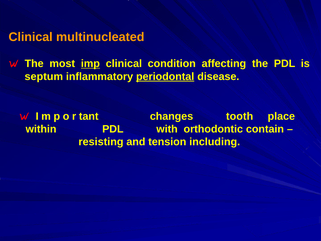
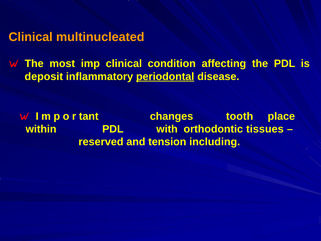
imp underline: present -> none (90, 64)
septum: septum -> deposit (44, 76)
contain: contain -> tissues (265, 129)
resisting: resisting -> reserved (101, 142)
